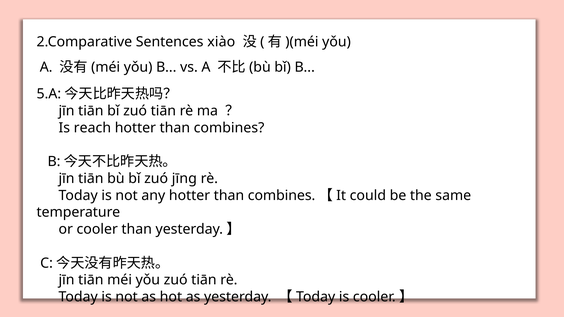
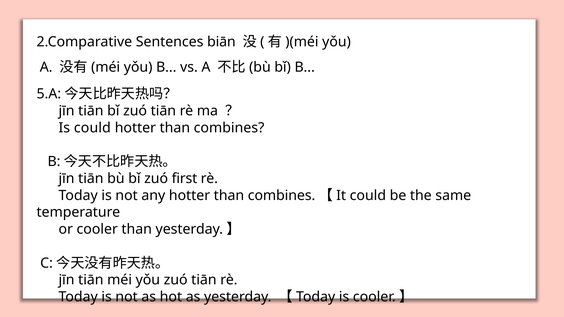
xiào: xiào -> biān (221, 42)
Is reach: reach -> could (92, 128)
jīng: jīng -> first (184, 179)
